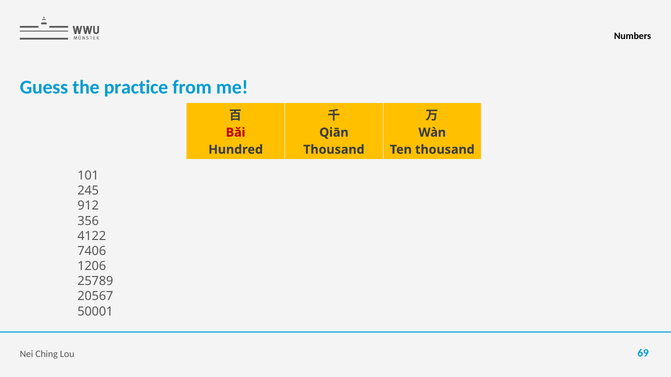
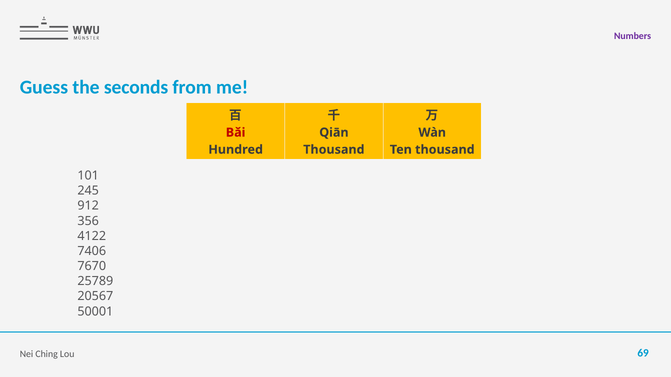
Numbers colour: black -> purple (633, 36)
practice: practice -> seconds (136, 87)
1206: 1206 -> 7670 (92, 266)
